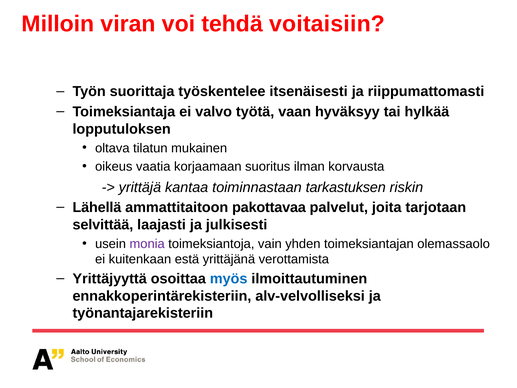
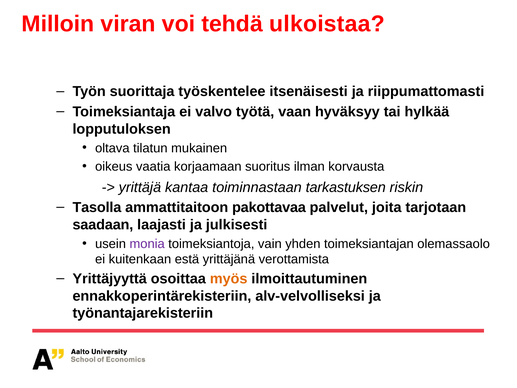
voitaisiin: voitaisiin -> ulkoistaa (327, 24)
Lähellä: Lähellä -> Tasolla (97, 207)
selvittää: selvittää -> saadaan (103, 225)
myös colour: blue -> orange (229, 279)
